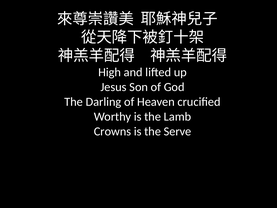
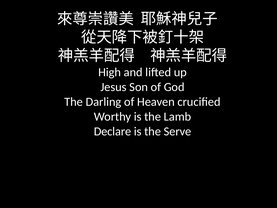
Crowns: Crowns -> Declare (113, 131)
